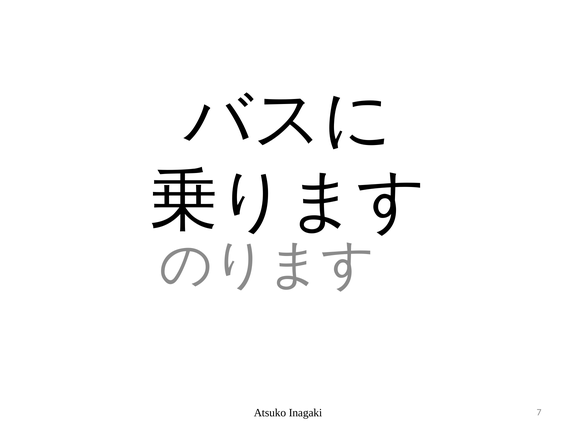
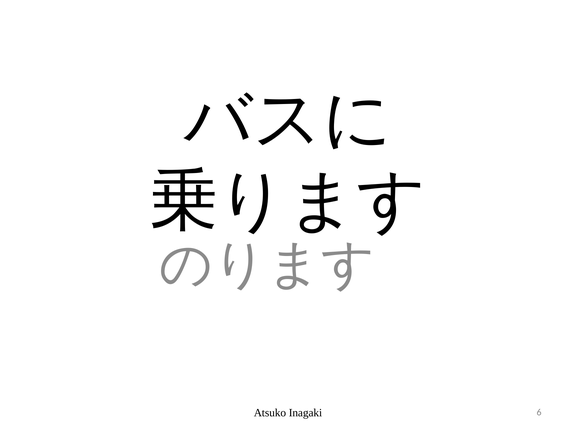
7: 7 -> 6 (539, 412)
